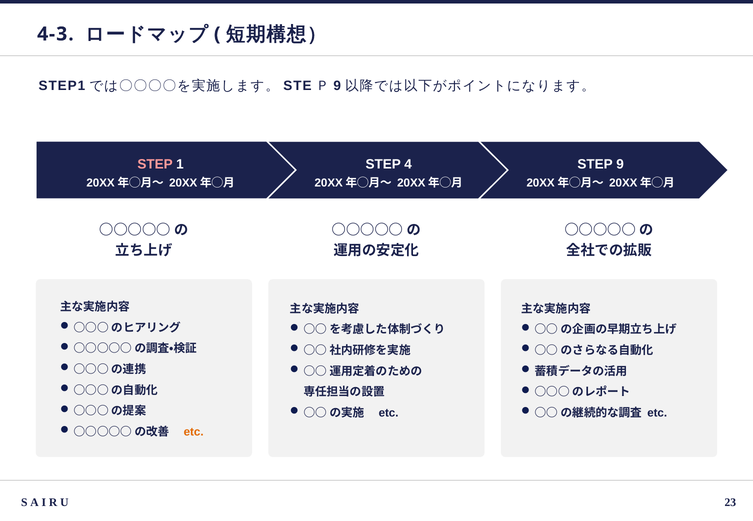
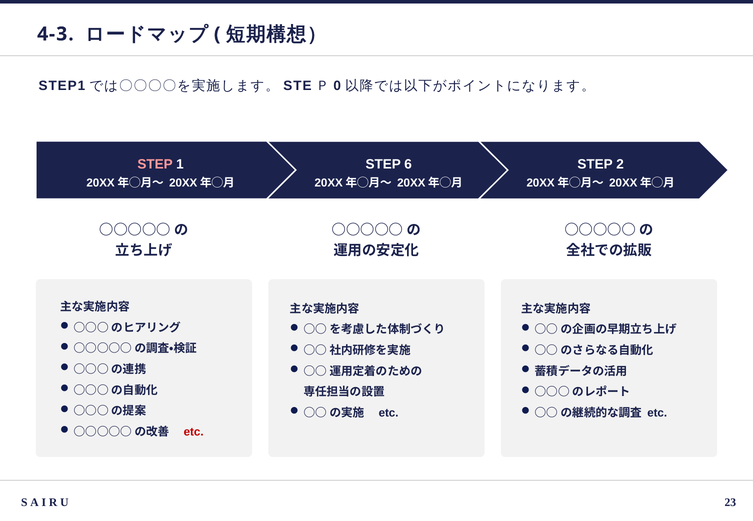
9: 9 -> 0 (337, 86)
4: 4 -> 6 (408, 164)
STEP 9: 9 -> 2 (620, 164)
etc colour: orange -> red (194, 432)
